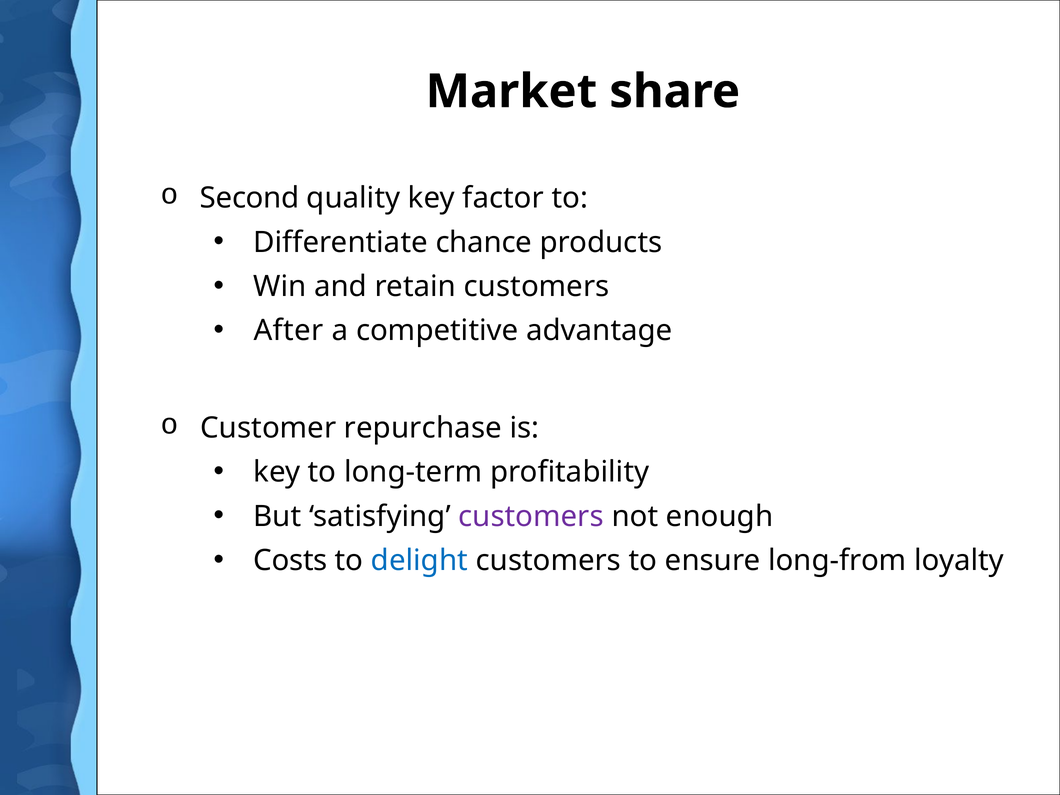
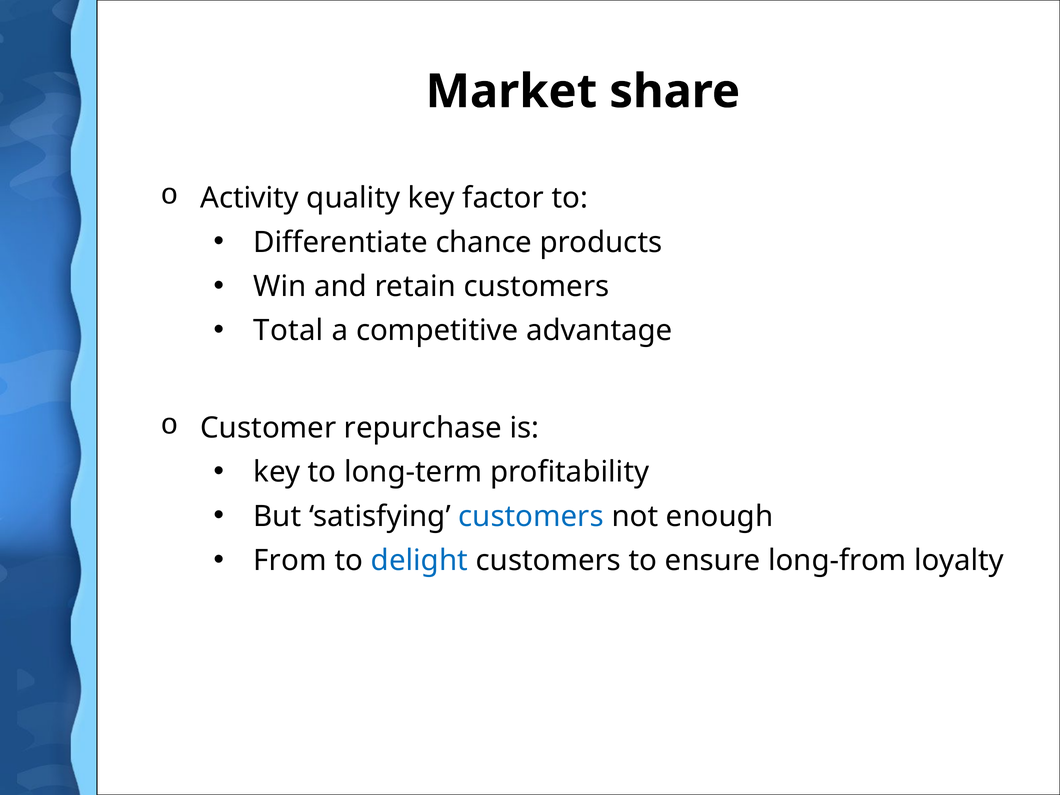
Second: Second -> Activity (250, 198)
After: After -> Total (289, 331)
customers colour: purple -> blue (531, 516)
Costs: Costs -> From (290, 561)
